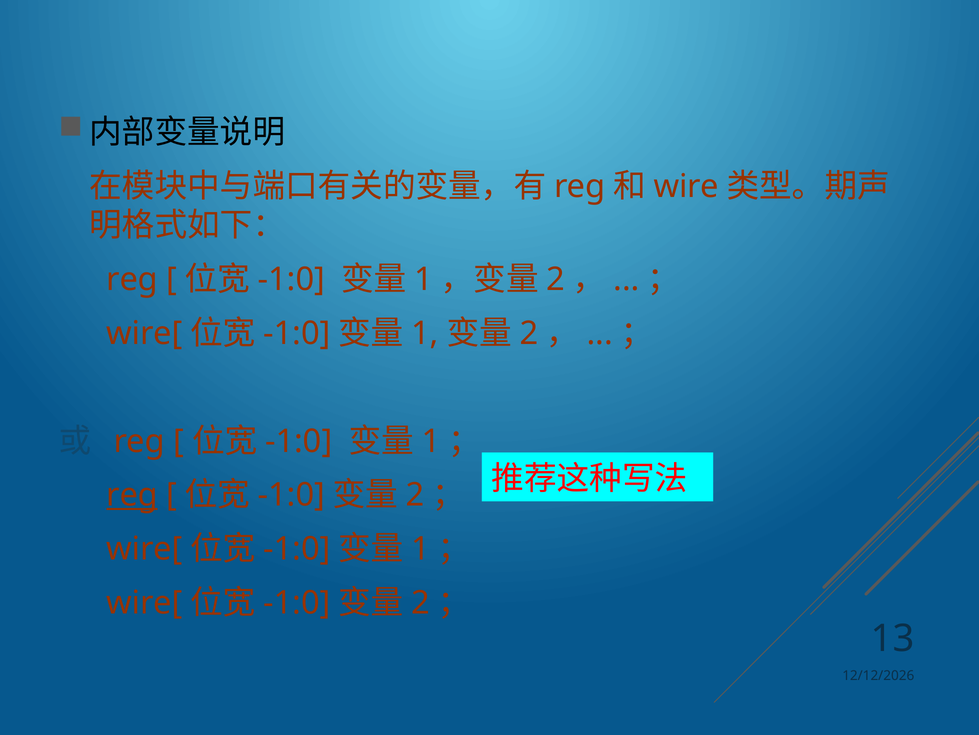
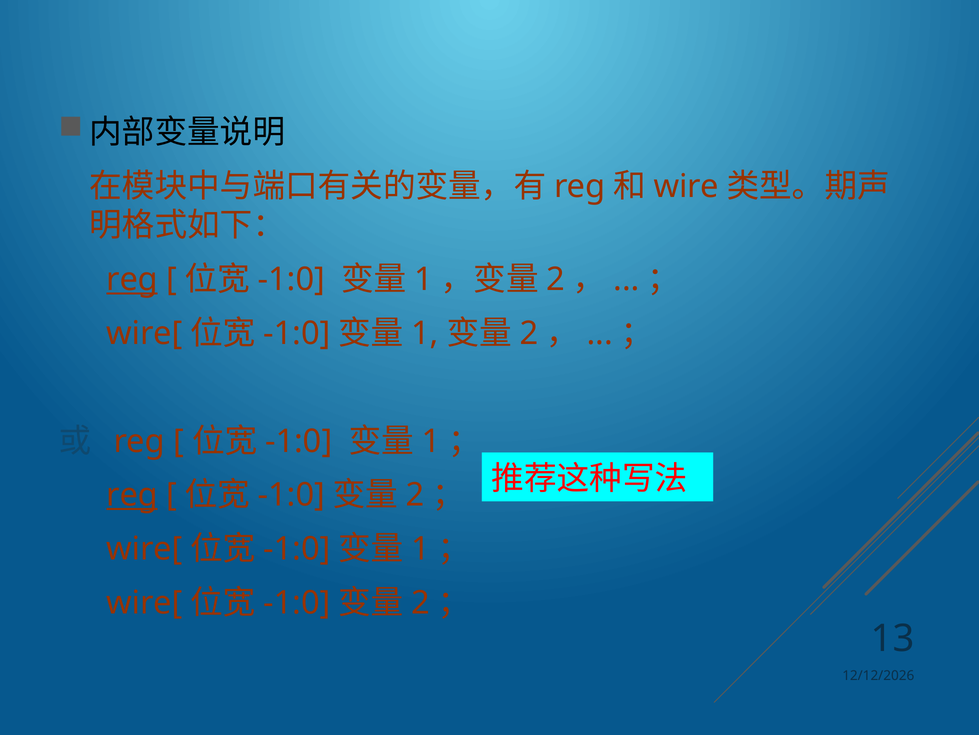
reg underline: none -> present (132, 279)
